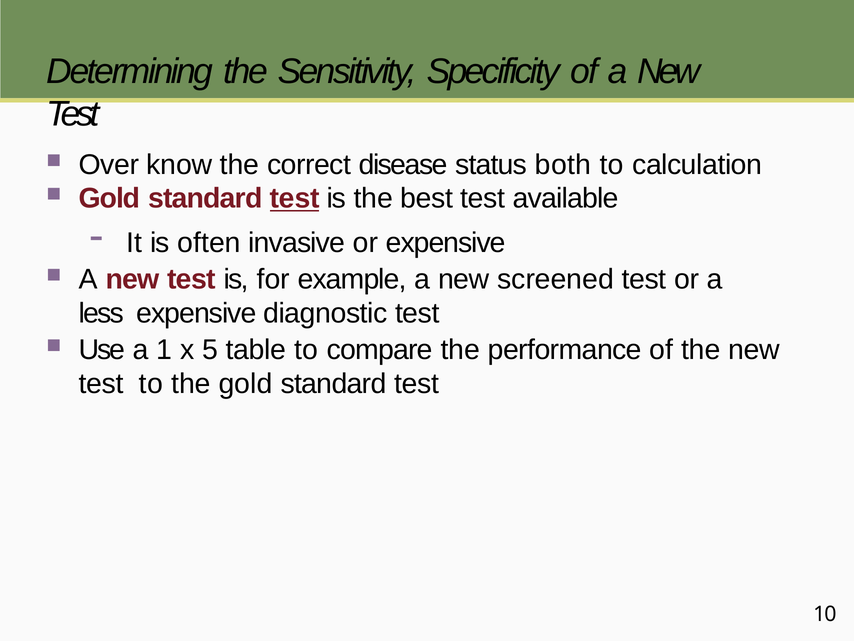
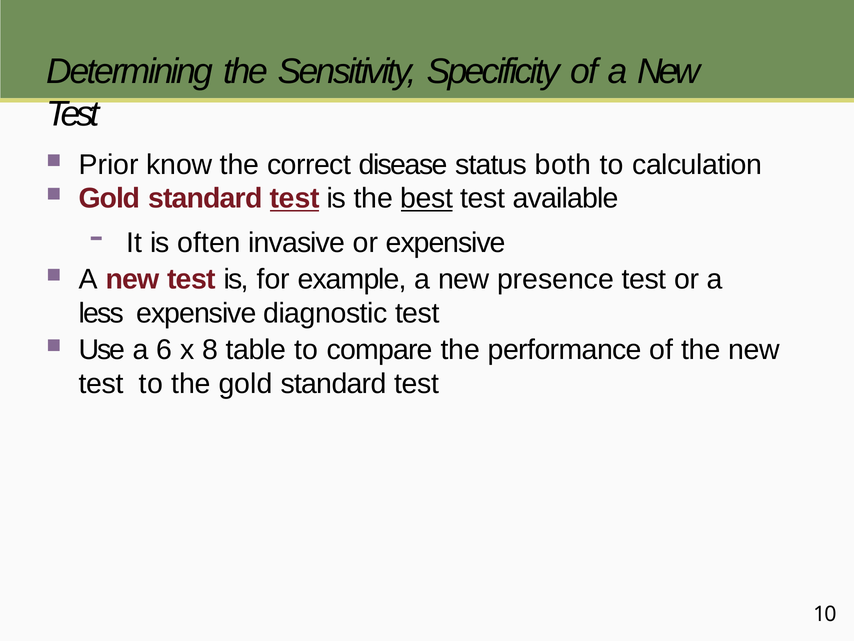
Over: Over -> Prior (109, 165)
best underline: none -> present (427, 198)
screened: screened -> presence (556, 279)
1: 1 -> 6 (164, 350)
5: 5 -> 8 (210, 350)
